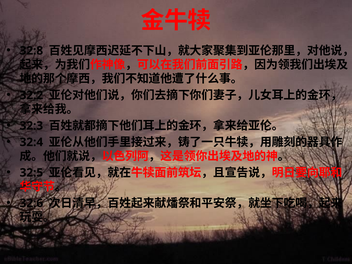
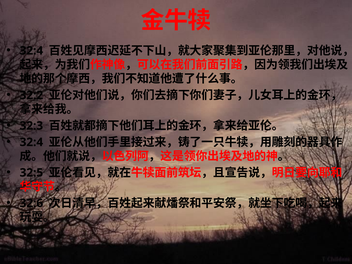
32:8: 32:8 -> 32:4 (31, 51)
